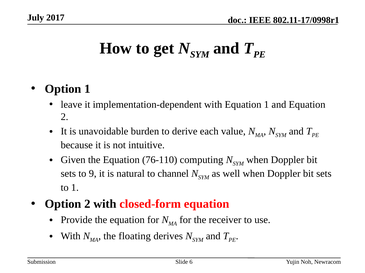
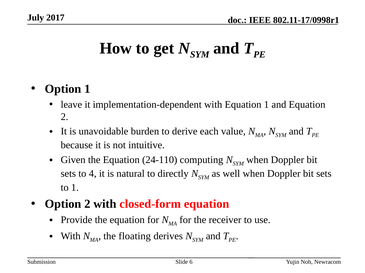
76-110: 76-110 -> 24-110 (160, 160)
9: 9 -> 4 (93, 174)
channel: channel -> directly (173, 174)
